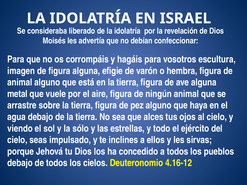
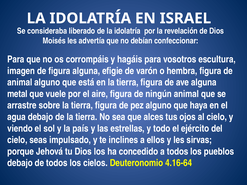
sólo: sólo -> país (80, 129)
4.16-12: 4.16-12 -> 4.16-64 (179, 163)
